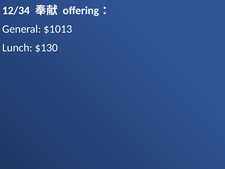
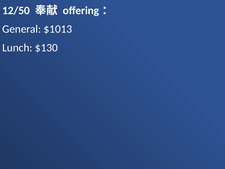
12/34: 12/34 -> 12/50 (16, 11)
